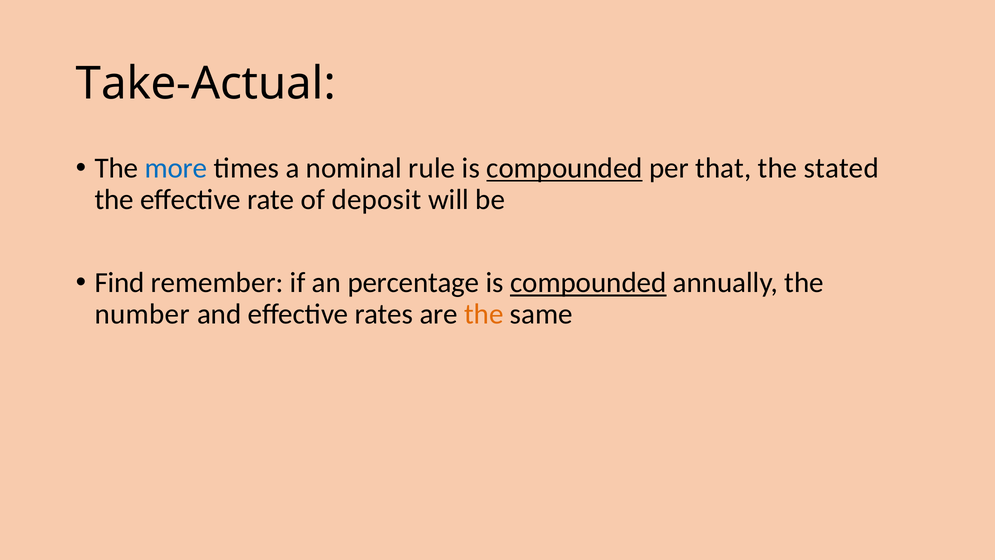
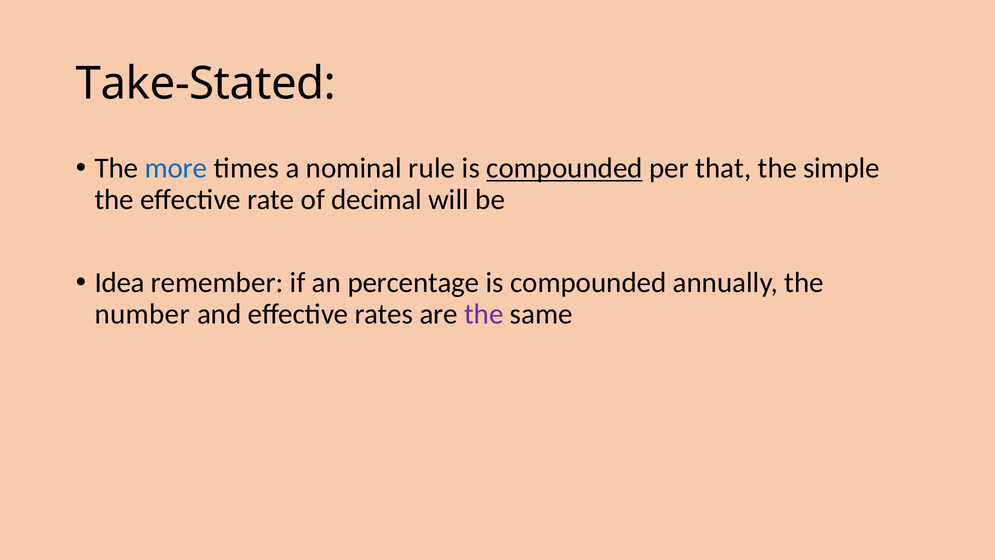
Take-Actual: Take-Actual -> Take-Stated (206, 84)
stated: stated -> simple (841, 168)
deposit: deposit -> decimal (377, 199)
Find: Find -> Idea (120, 283)
compounded underline: present -> none (588, 283)
the colour: orange -> purple (484, 314)
